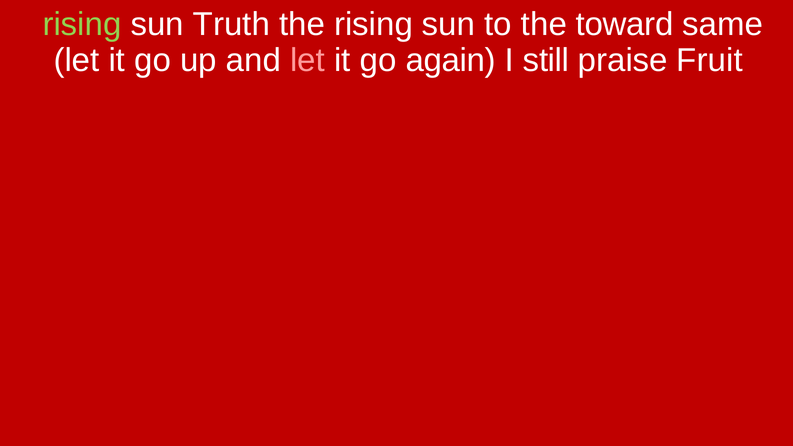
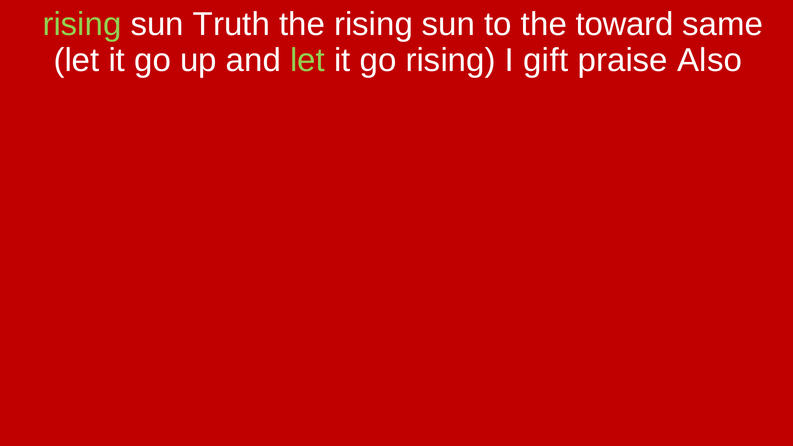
let colour: pink -> light green (308, 60)
go again: again -> rising (451, 60)
still: still -> gift (546, 60)
Fruit: Fruit -> Also (710, 60)
